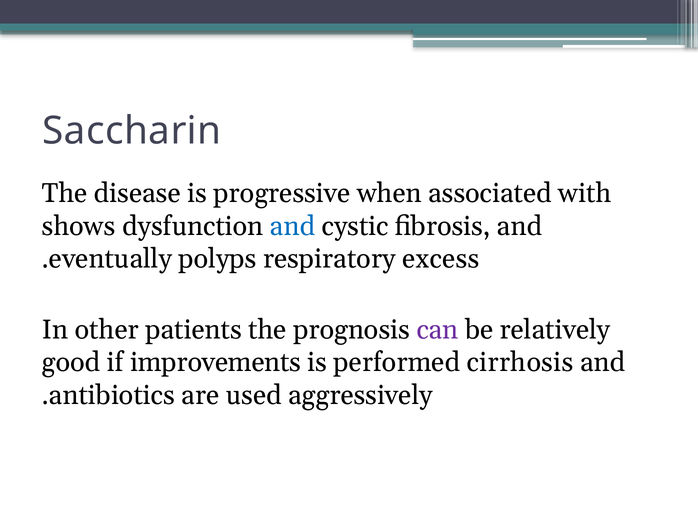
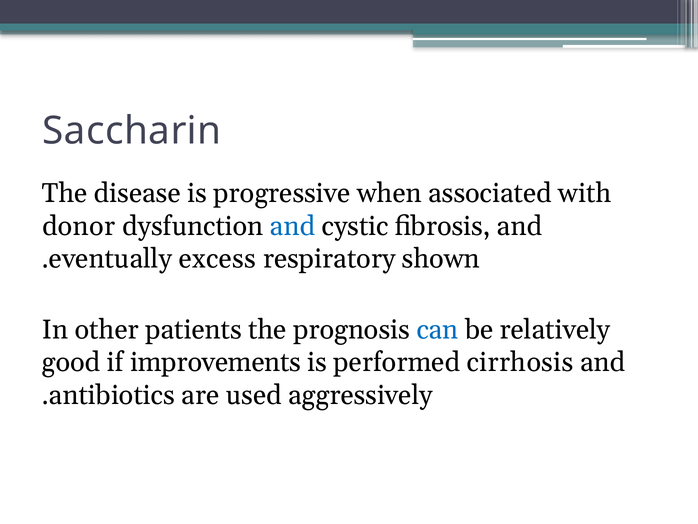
shows: shows -> donor (79, 226)
polyps: polyps -> excess (217, 259)
excess: excess -> shown (441, 259)
can colour: purple -> blue (438, 330)
